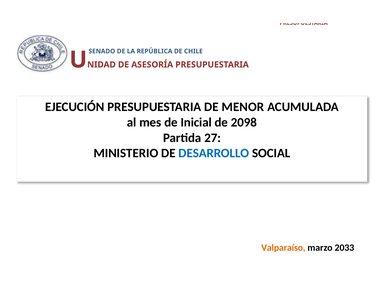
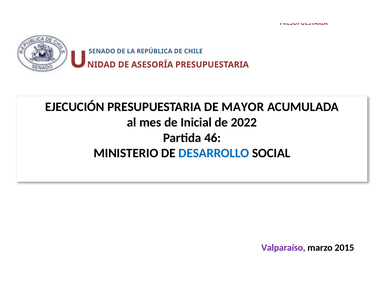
MENOR: MENOR -> MAYOR (243, 107)
2098: 2098 -> 2022 (244, 122)
27: 27 -> 46 (213, 138)
Valparaíso colour: orange -> purple (283, 248)
2033: 2033 -> 2015 (344, 248)
